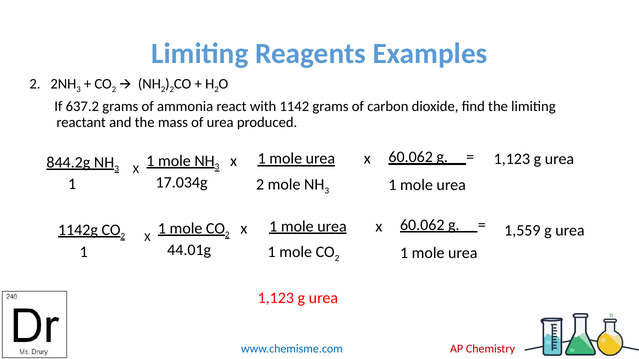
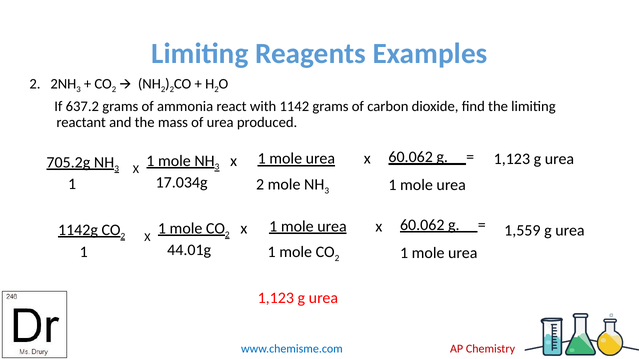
844.2g: 844.2g -> 705.2g (68, 163)
